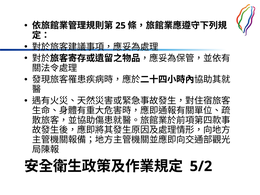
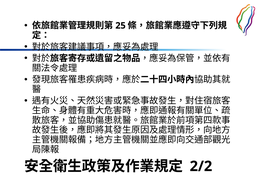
5/2: 5/2 -> 2/2 (201, 166)
